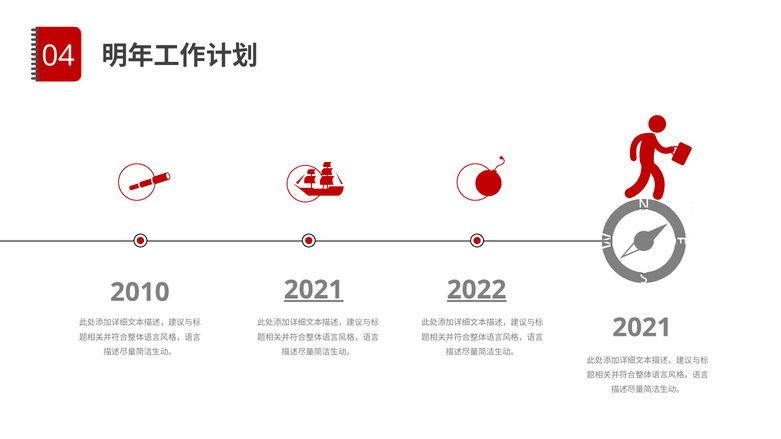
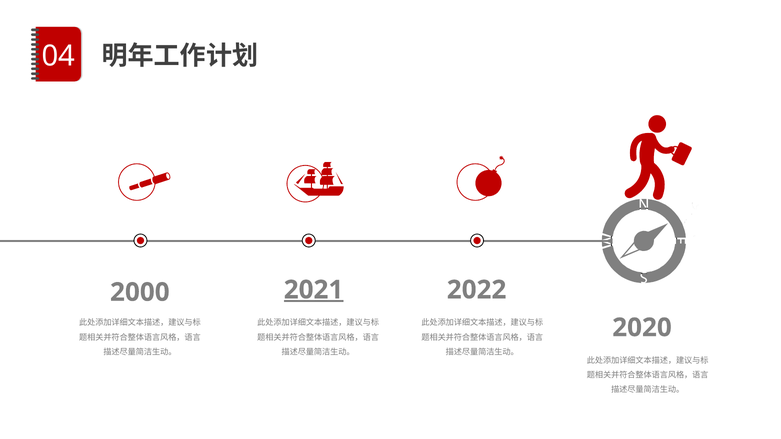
2022 underline: present -> none (477, 290)
2010: 2010 -> 2000 (140, 292)
2021: 2021 -> 2020 (642, 328)
